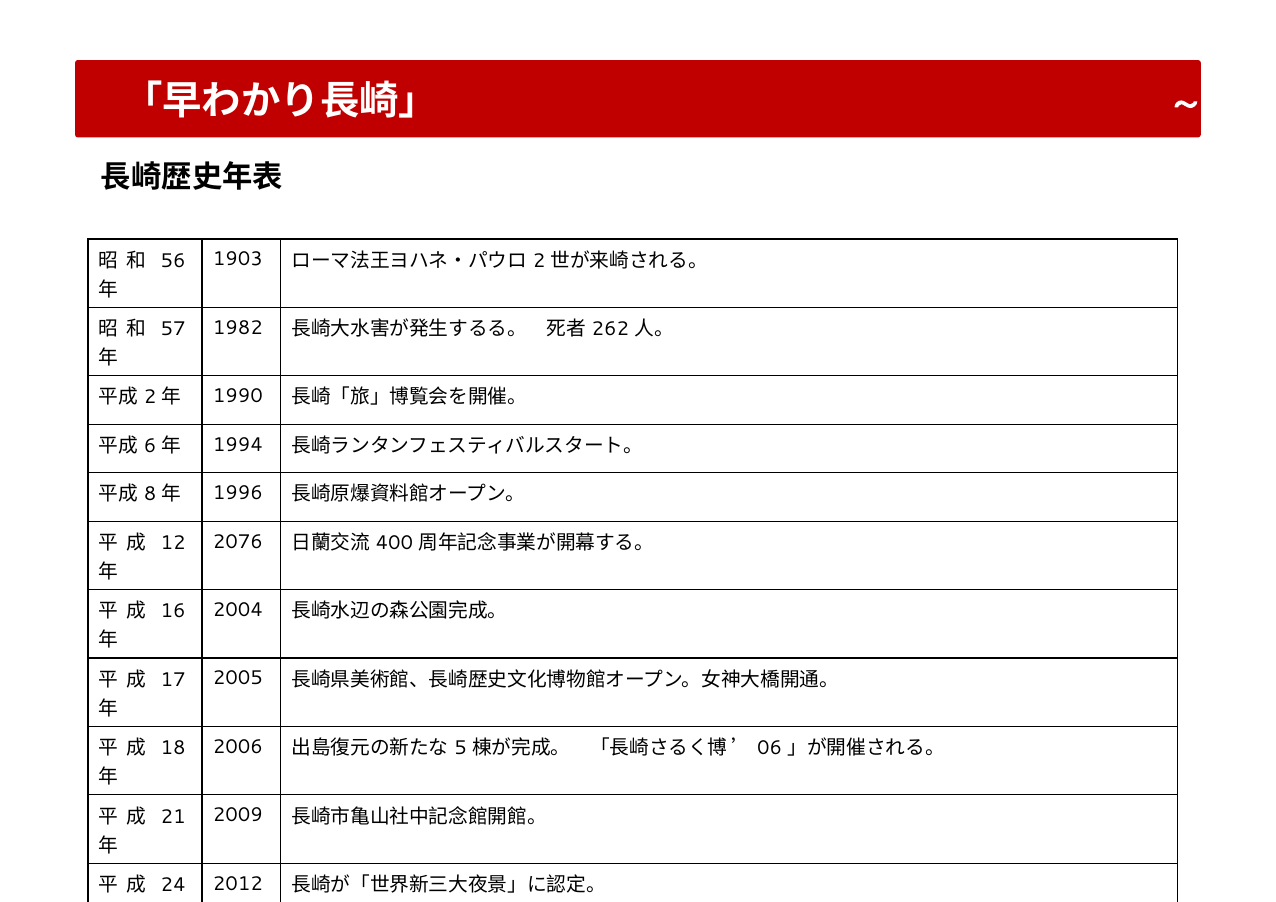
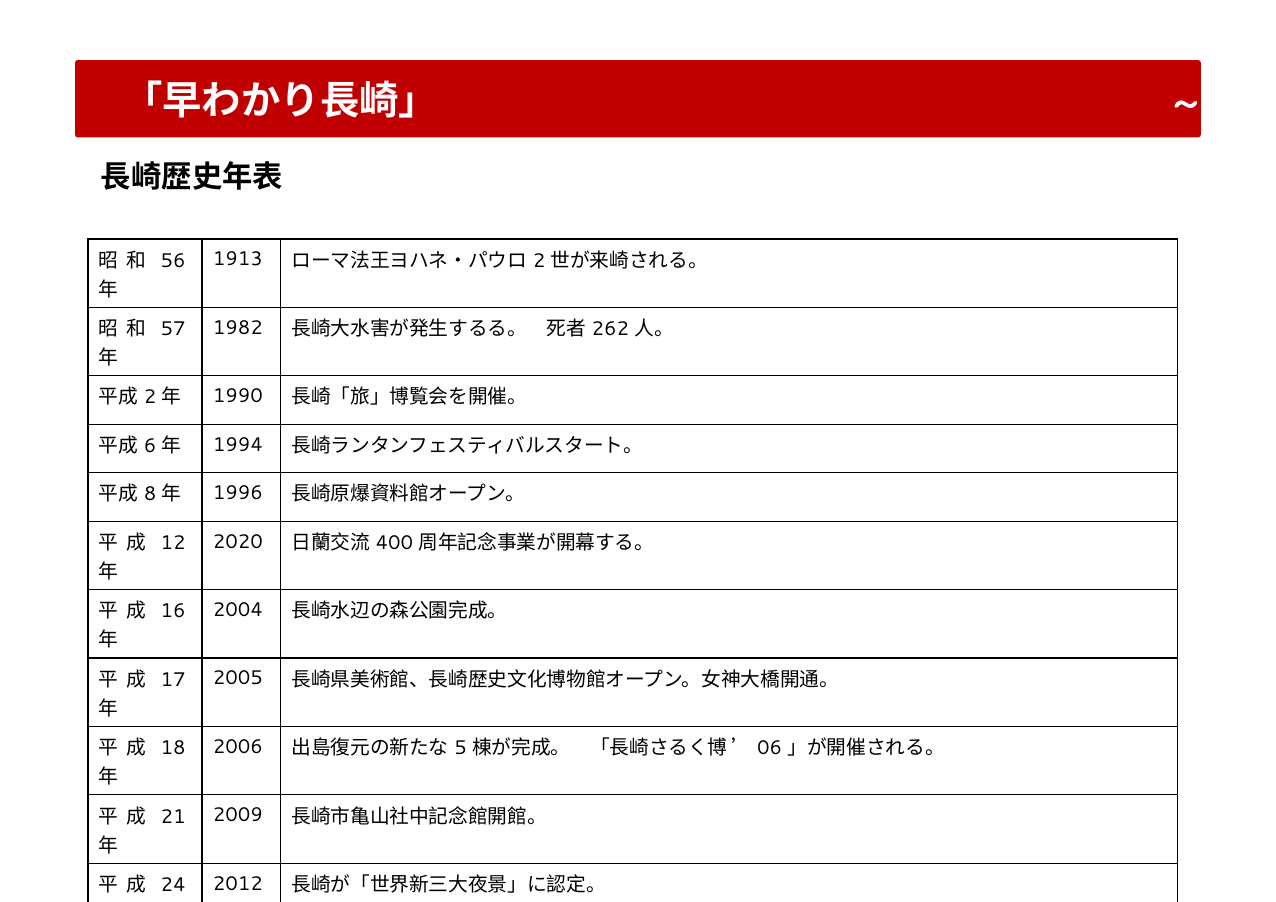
1903: 1903 -> 1913 (238, 259)
2076: 2076 -> 2020 (238, 542)
